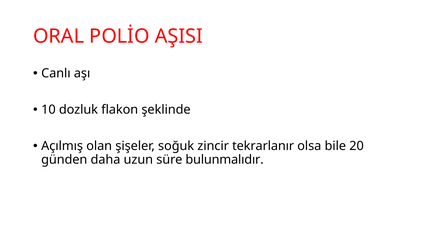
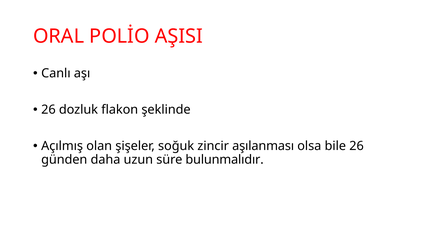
10: 10 -> 26 (48, 110)
tekrarlanır: tekrarlanır -> aşılanması (263, 146)
bile 20: 20 -> 26 (357, 146)
